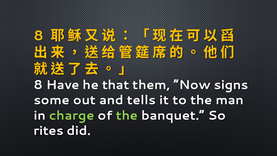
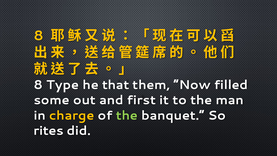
Have: Have -> Type (63, 85)
signs: signs -> filled (231, 85)
tells: tells -> first (141, 100)
charge colour: light green -> yellow (72, 115)
